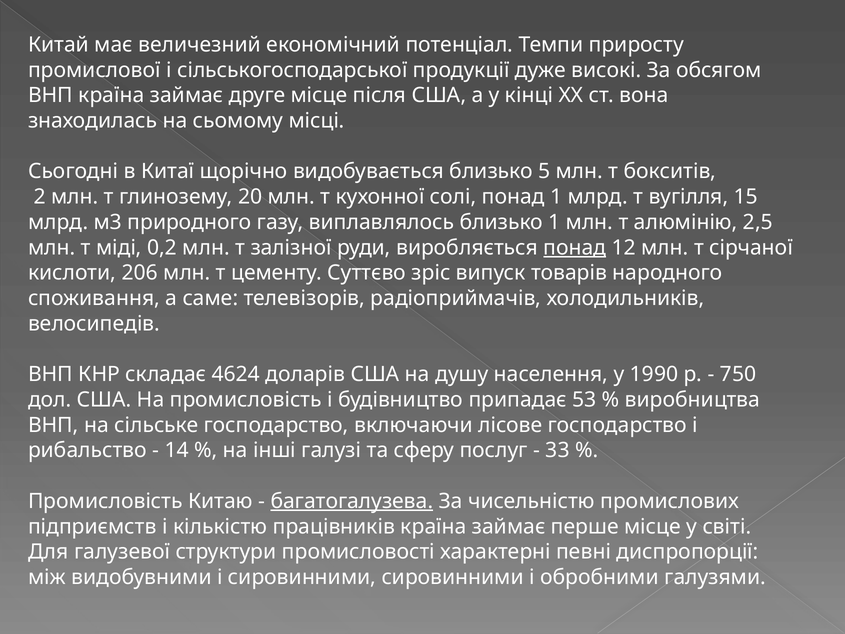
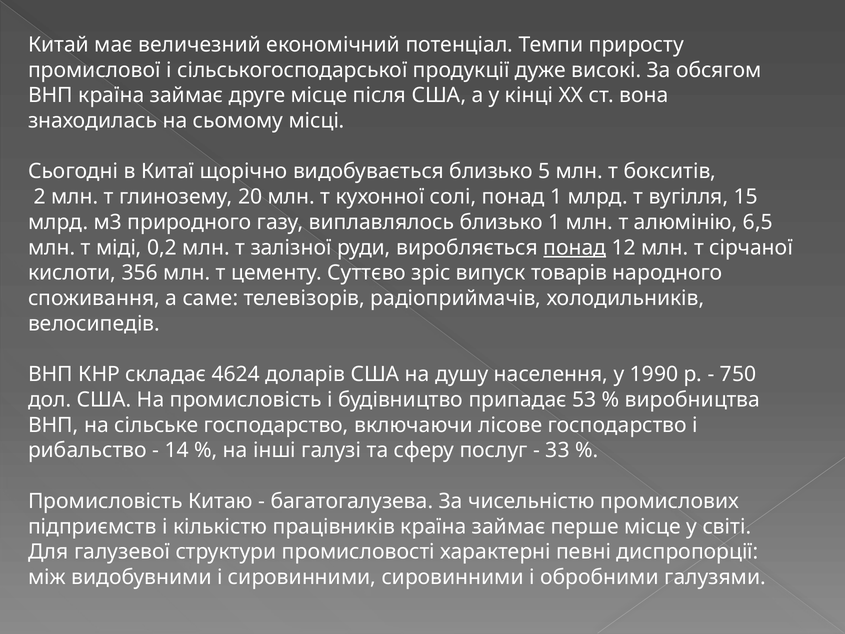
2,5: 2,5 -> 6,5 (758, 222)
206: 206 -> 356 (140, 273)
багатогалузева underline: present -> none (352, 501)
